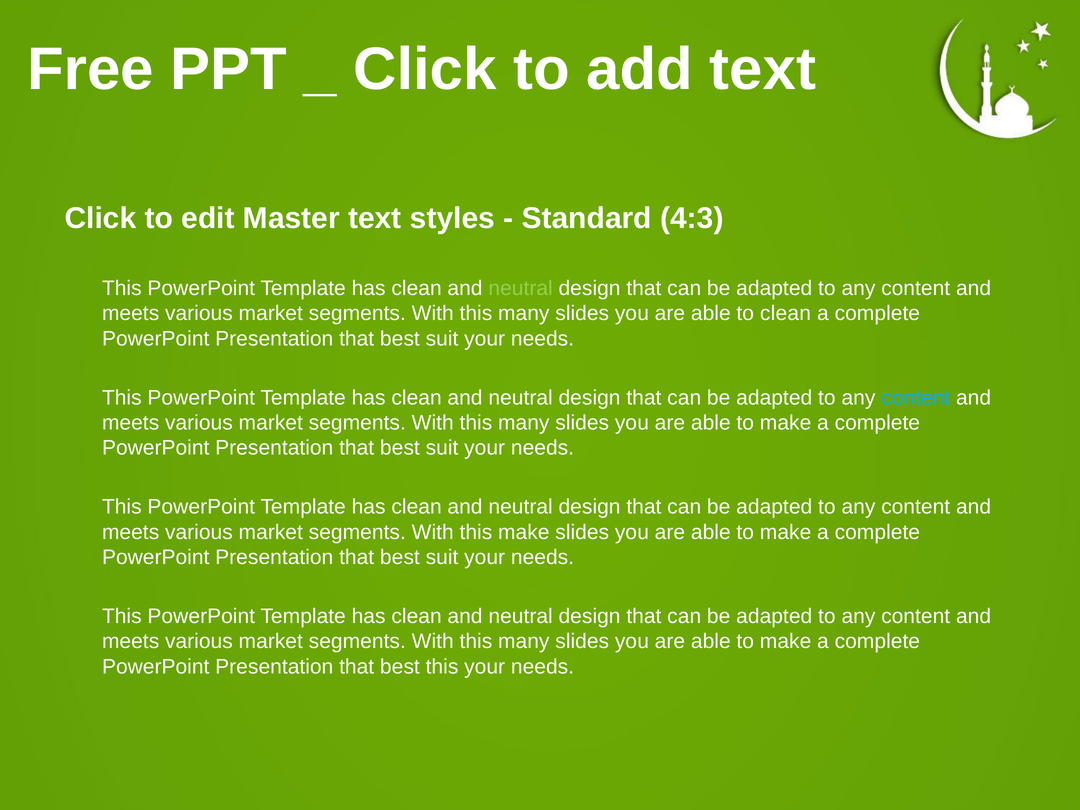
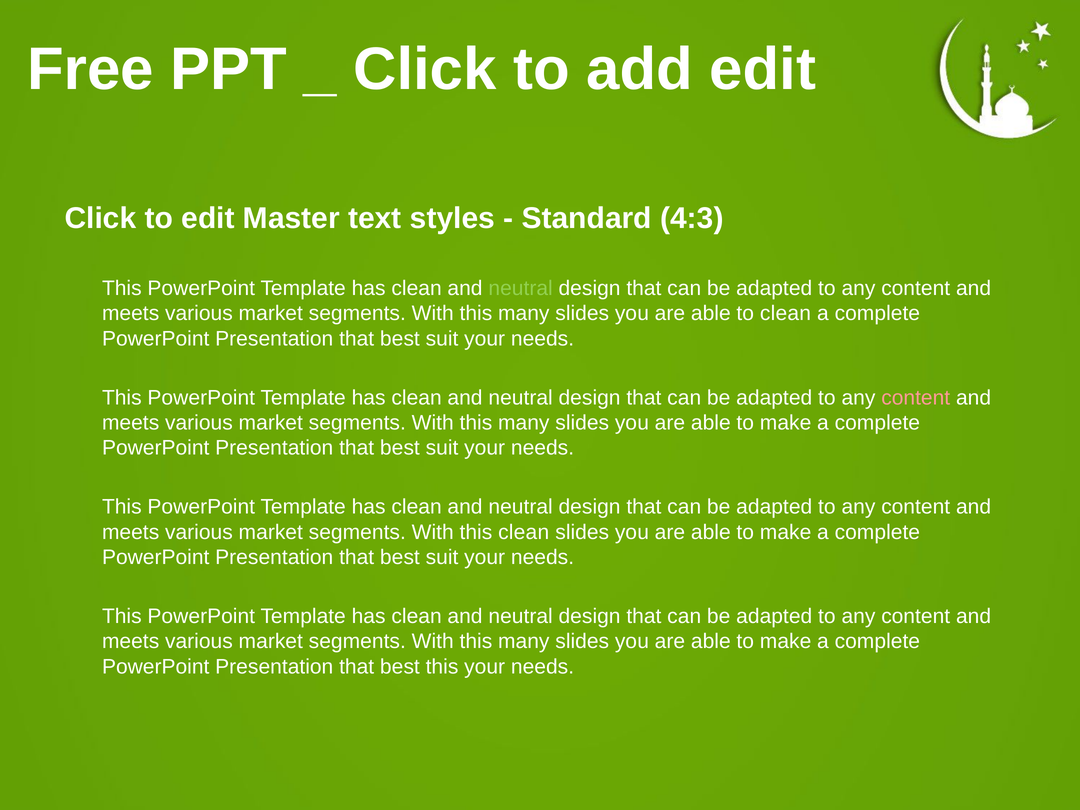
add text: text -> edit (763, 69)
content colour: light blue -> pink (916, 398)
this make: make -> clean (524, 532)
